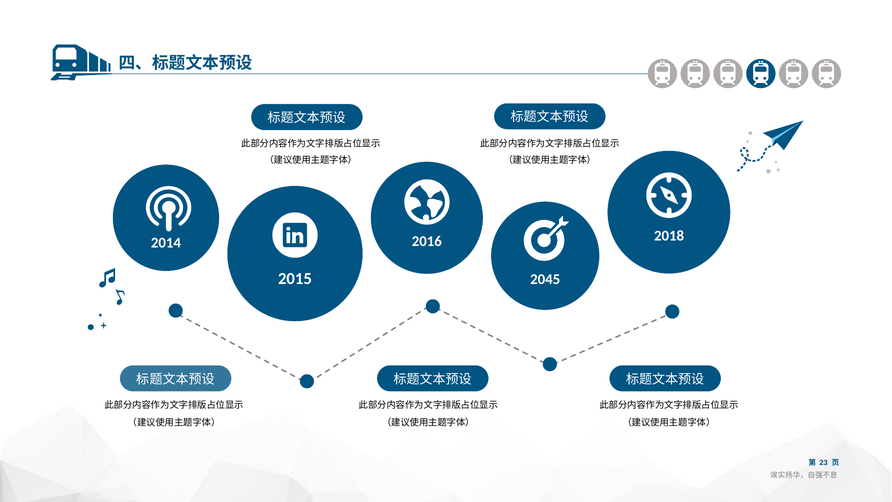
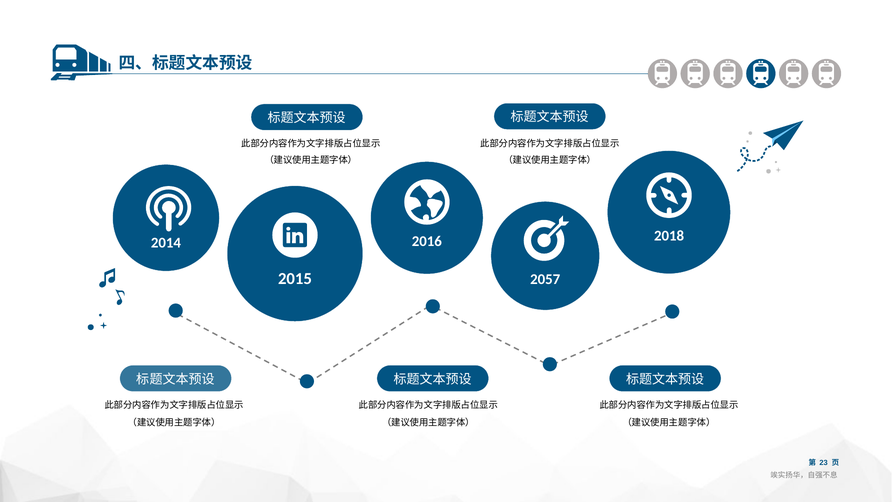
2045: 2045 -> 2057 (545, 279)
